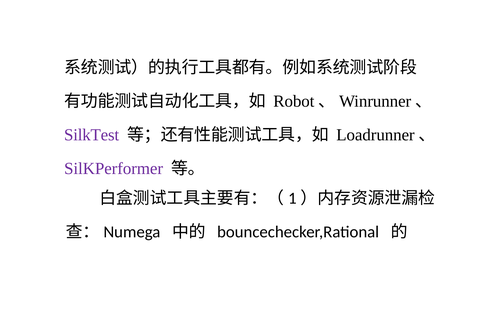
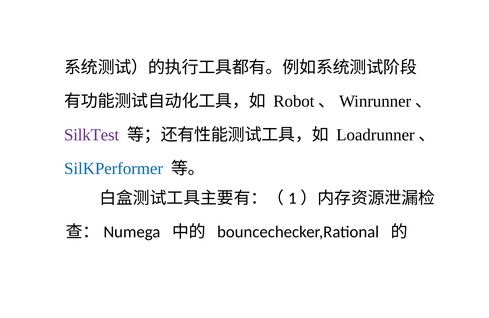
SilKPerformer colour: purple -> blue (114, 168)
